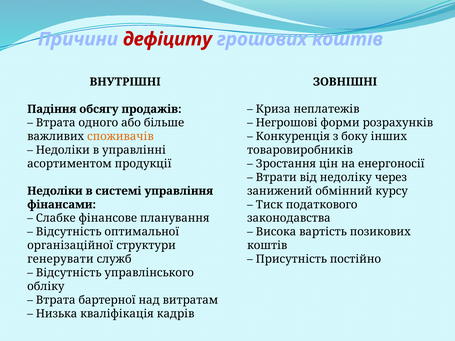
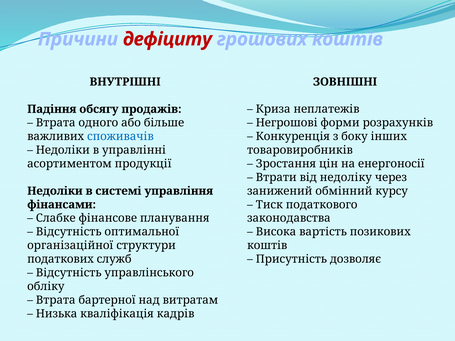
споживачів colour: orange -> blue (120, 136)
генерувати: генерувати -> податкових (61, 259)
постійно: постійно -> дозволяє (355, 259)
